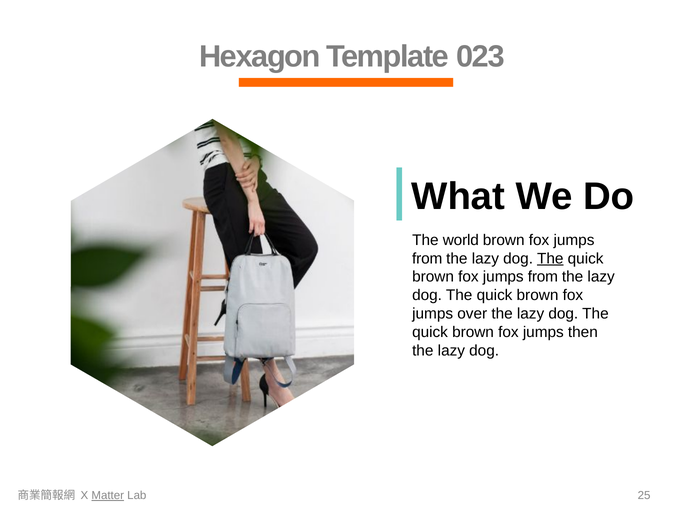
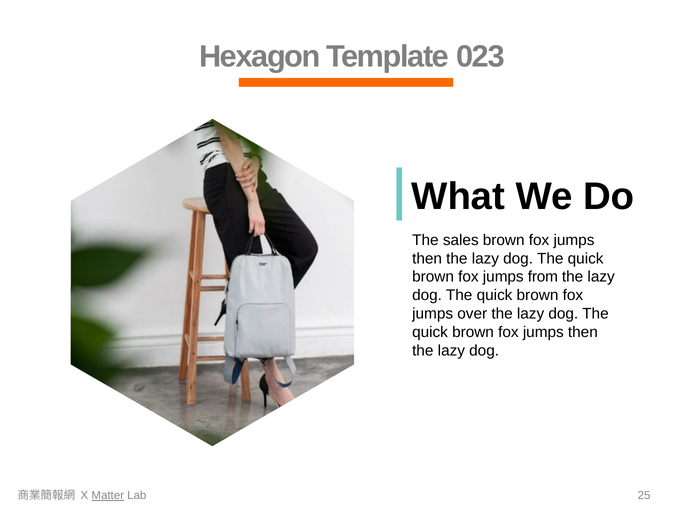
world: world -> sales (461, 240)
from: from -> then (427, 258)
The underline: present -> none (550, 258)
